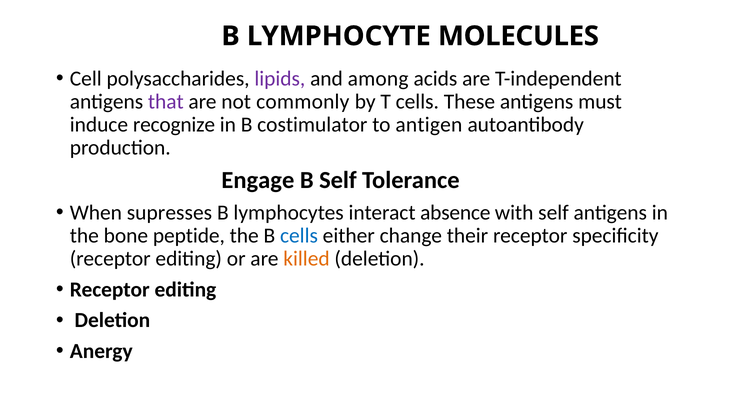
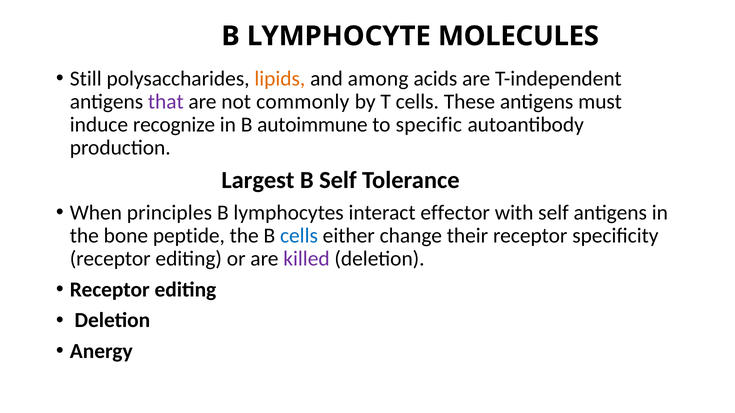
Cell: Cell -> Still (86, 79)
lipids colour: purple -> orange (280, 79)
costimulator: costimulator -> autoimmune (312, 125)
antigen: antigen -> specific (429, 125)
Engage: Engage -> Largest (258, 180)
supresses: supresses -> principles (169, 213)
absence: absence -> effector (455, 213)
killed colour: orange -> purple (306, 259)
